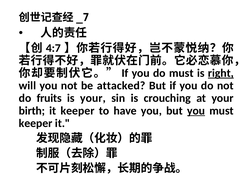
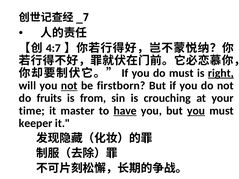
not underline: none -> present (69, 86)
attacked: attacked -> firstborn (121, 86)
is your: your -> from (93, 98)
birth: birth -> time (32, 111)
it keeper: keeper -> master (78, 111)
have underline: none -> present (125, 111)
